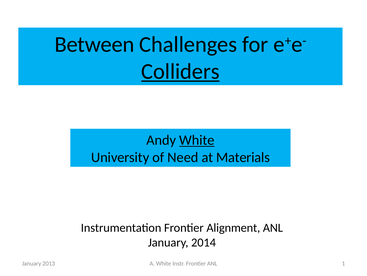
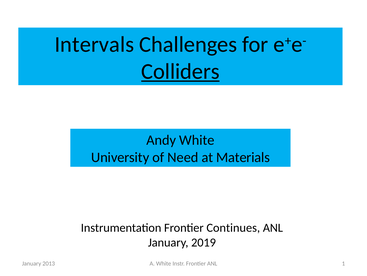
Between: Between -> Intervals (94, 44)
White underline: present -> none (197, 140)
Alignment: Alignment -> Continues (233, 227)
2014: 2014 -> 2019 (204, 242)
